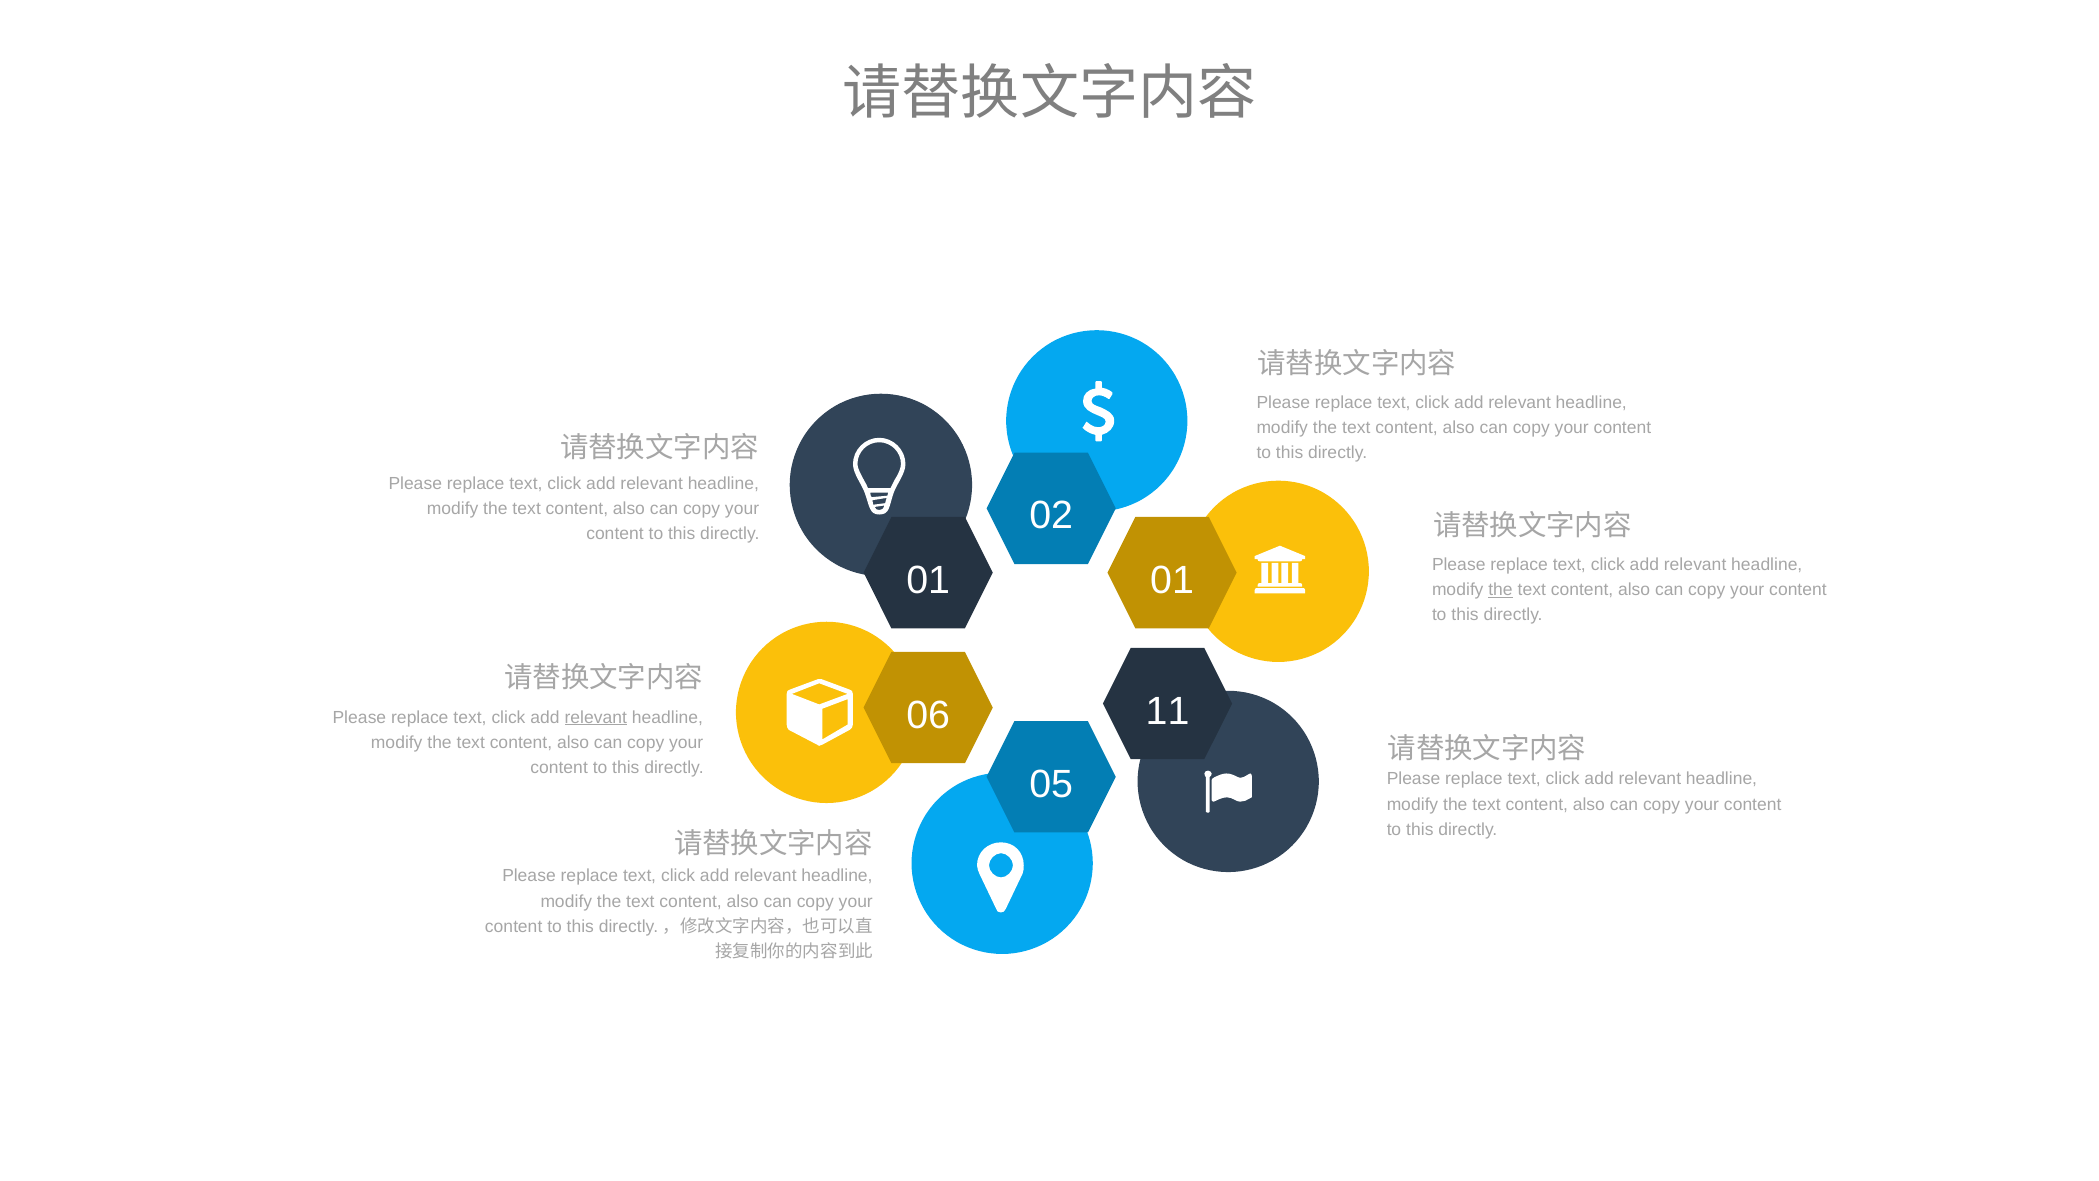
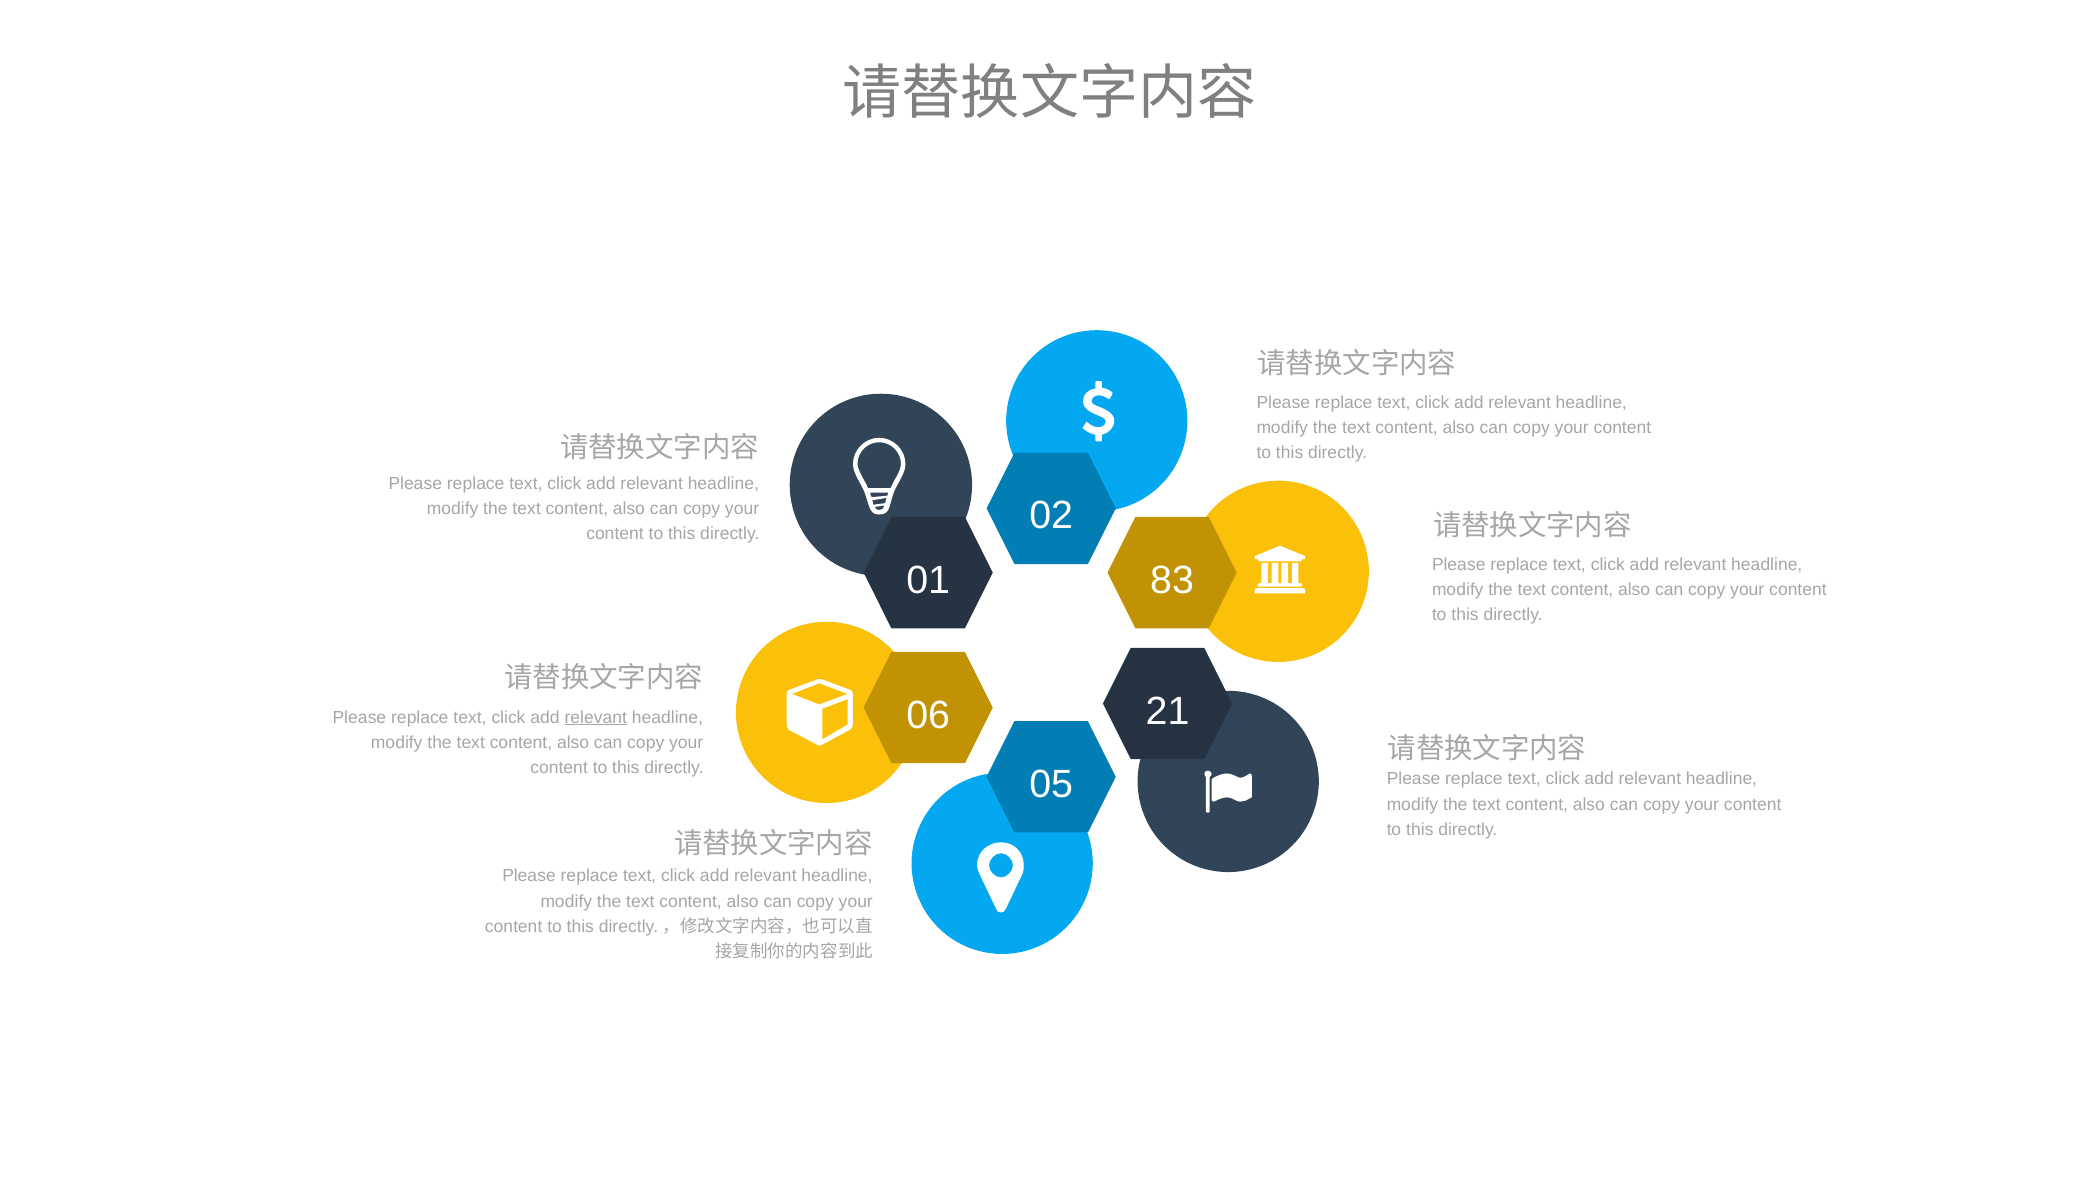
01 01: 01 -> 83 (1172, 580)
the underline: present -> none (1500, 590)
11: 11 -> 21 (1168, 711)
